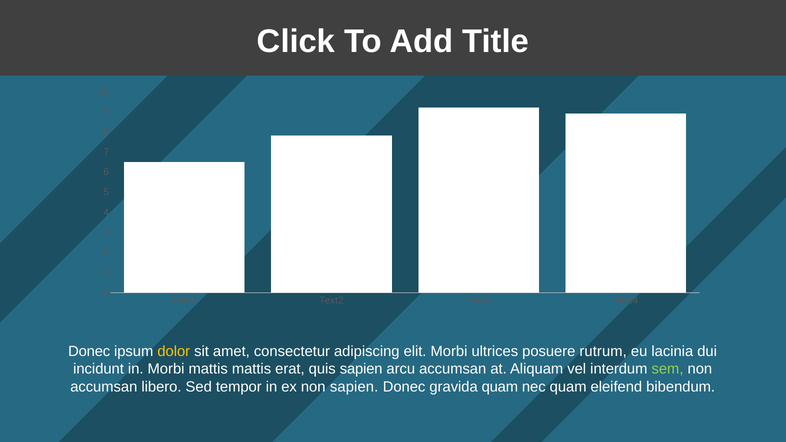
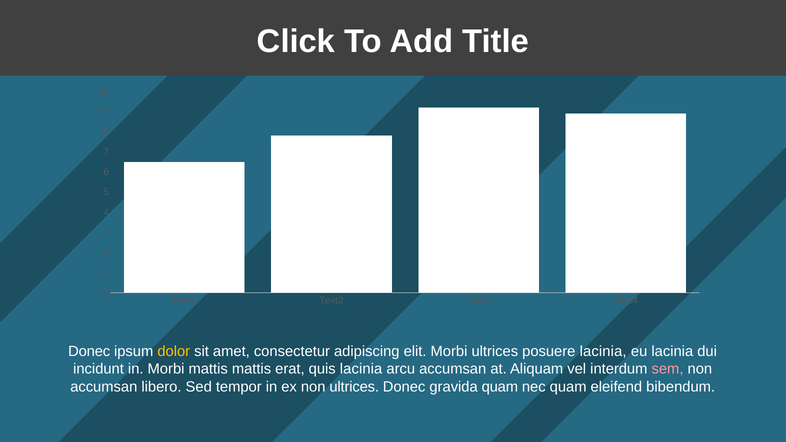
posuere rutrum: rutrum -> lacinia (603, 351)
quis sapien: sapien -> lacinia (361, 369)
sem colour: light green -> pink (668, 369)
non sapien: sapien -> ultrices (354, 387)
